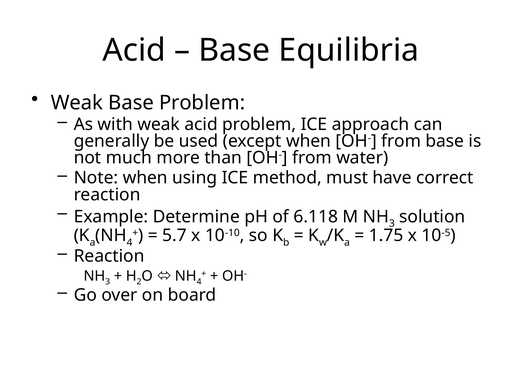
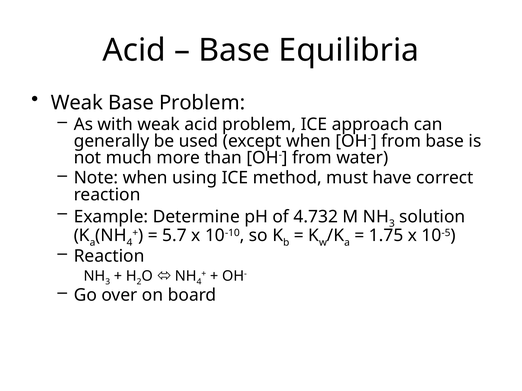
6.118: 6.118 -> 4.732 (316, 217)
